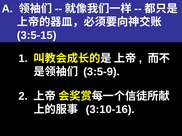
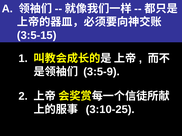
3:10-16: 3:10-16 -> 3:10-25 (110, 110)
